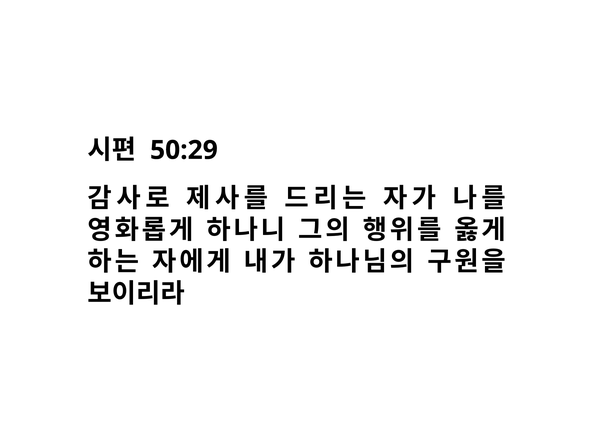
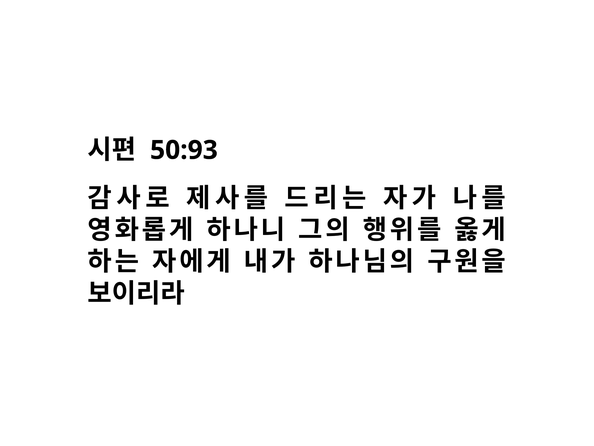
50:29: 50:29 -> 50:93 (184, 150)
